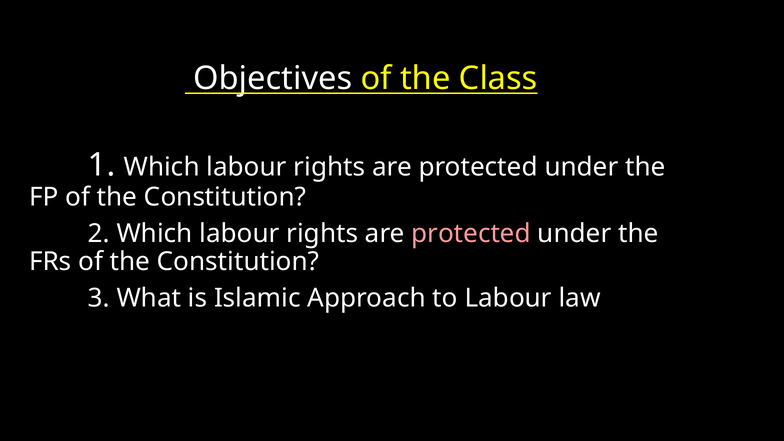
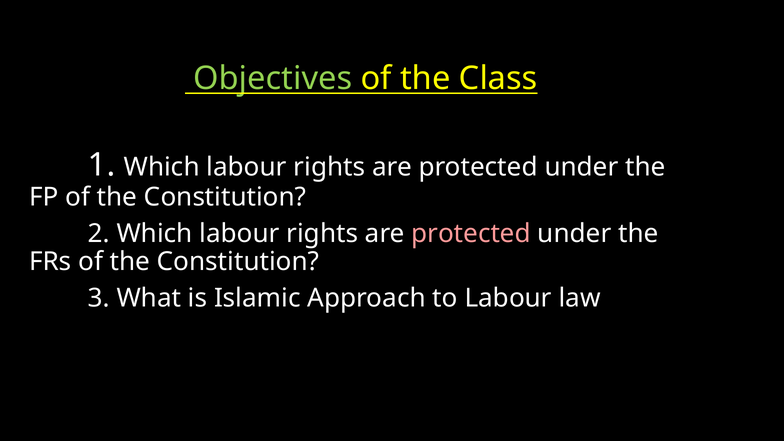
Objectives colour: white -> light green (273, 78)
